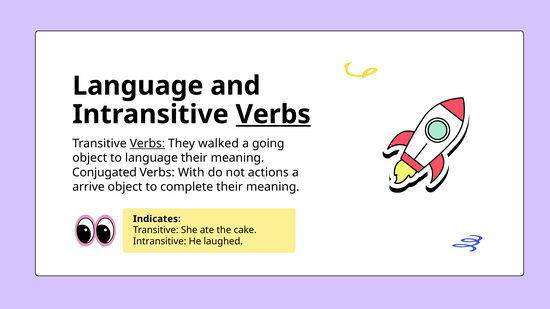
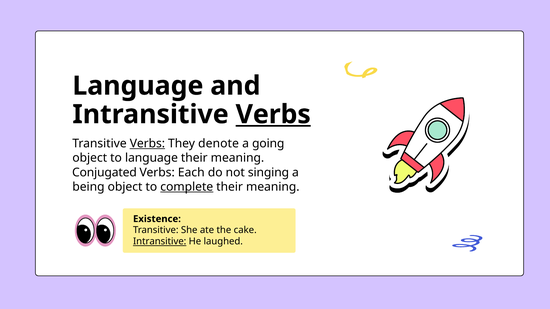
walked: walked -> denote (219, 144)
With: With -> Each (191, 173)
actions: actions -> singing (268, 173)
arrive: arrive -> being (88, 187)
complete underline: none -> present (187, 187)
Indicates: Indicates -> Existence (157, 219)
Intransitive underline: none -> present (160, 242)
